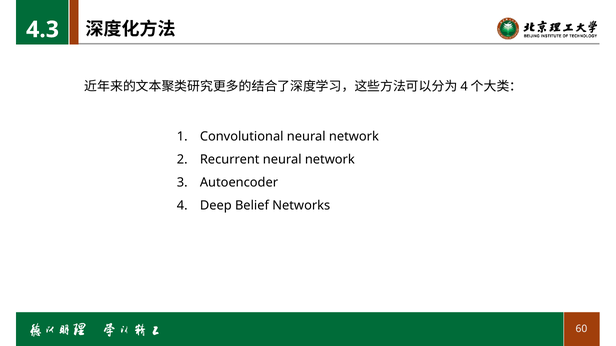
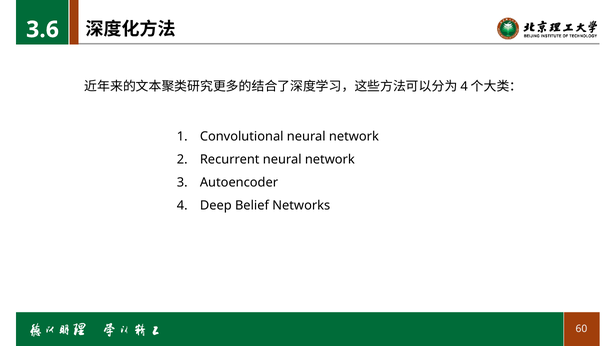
4.3: 4.3 -> 3.6 (43, 30)
